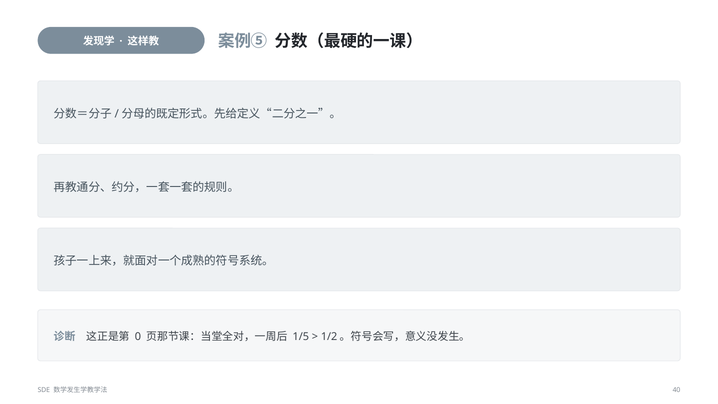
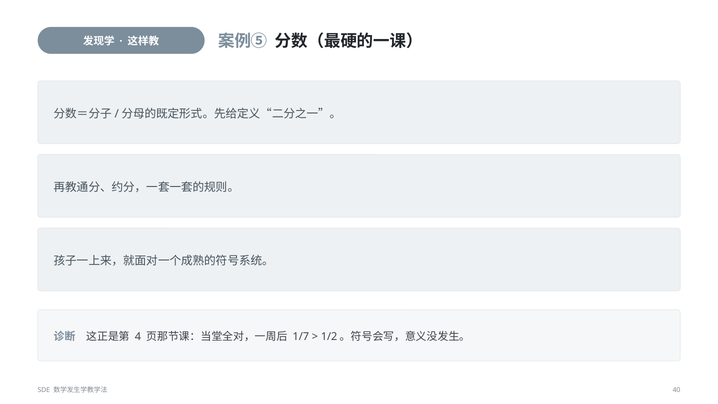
0: 0 -> 4 (138, 337)
1/5: 1/5 -> 1/7 (301, 337)
